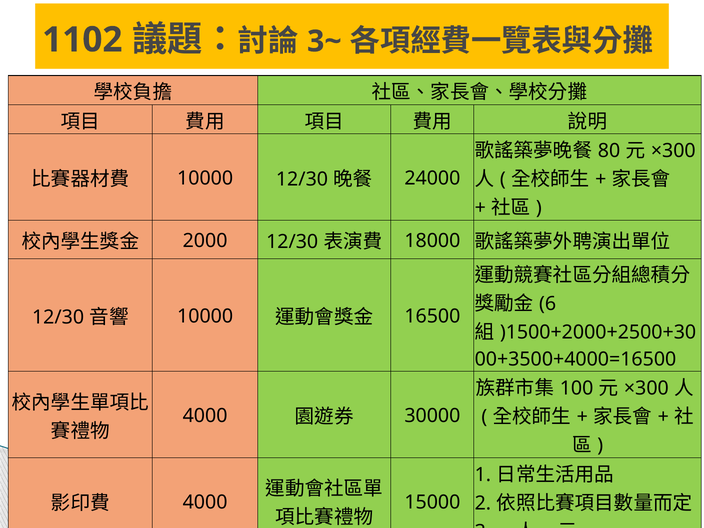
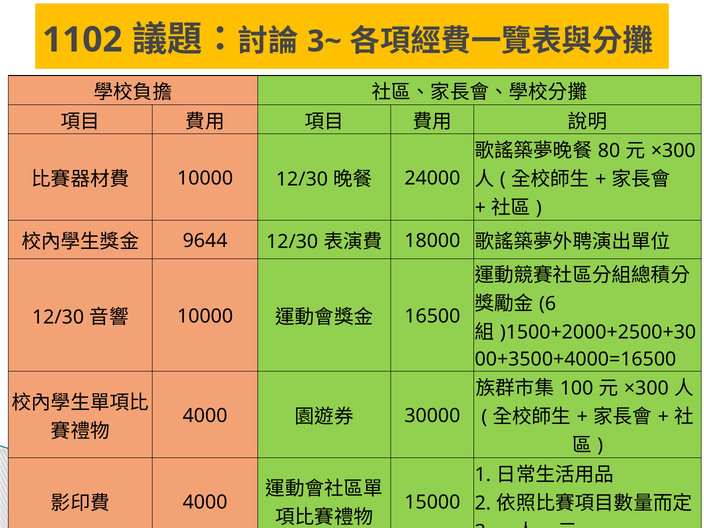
2000: 2000 -> 9644 (205, 241)
